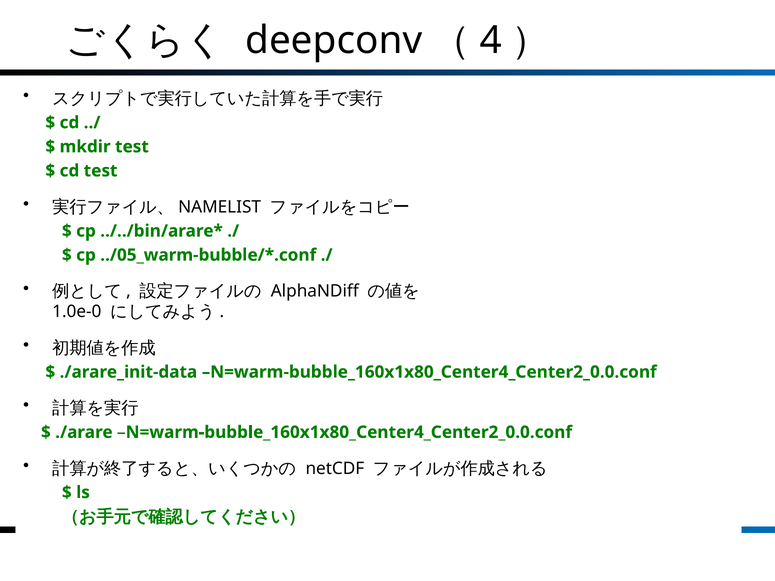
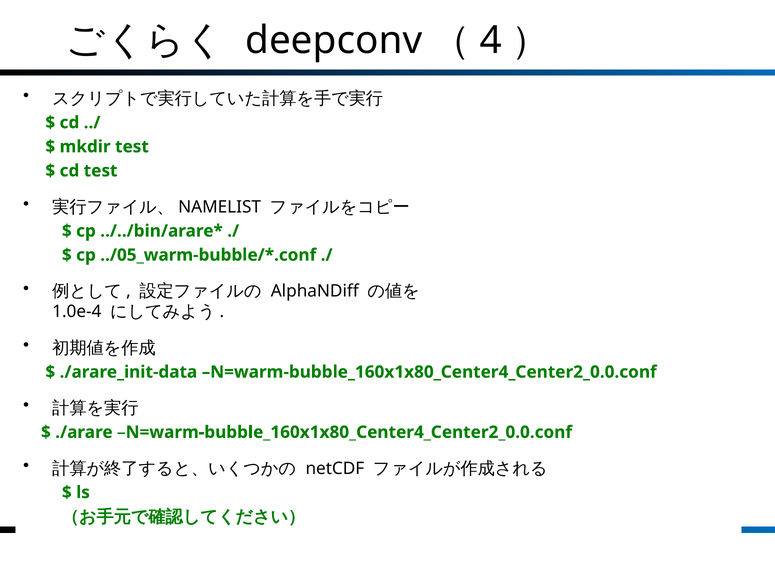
1.0e-0: 1.0e-0 -> 1.0e-4 (77, 312)
